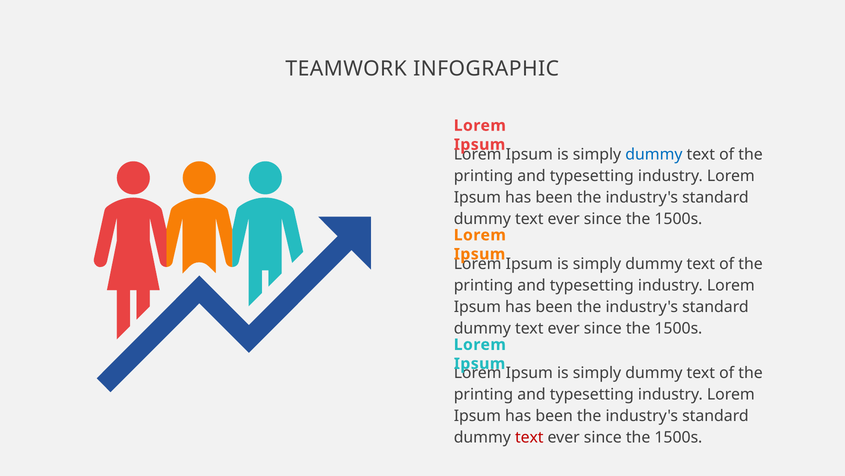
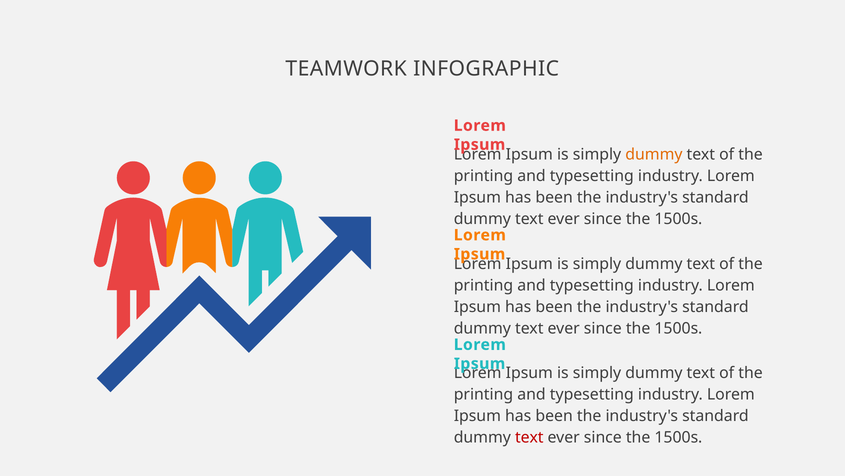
dummy colour: blue -> orange (654, 154)
